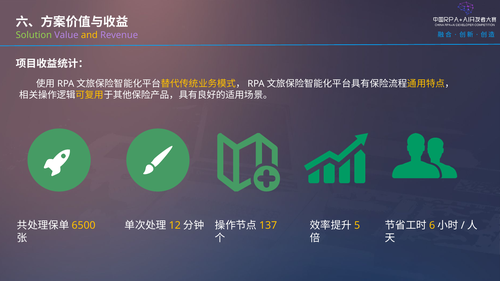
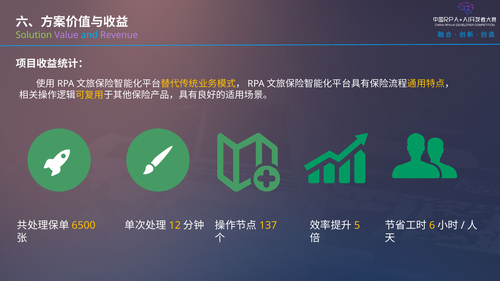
and colour: yellow -> light blue (89, 35)
